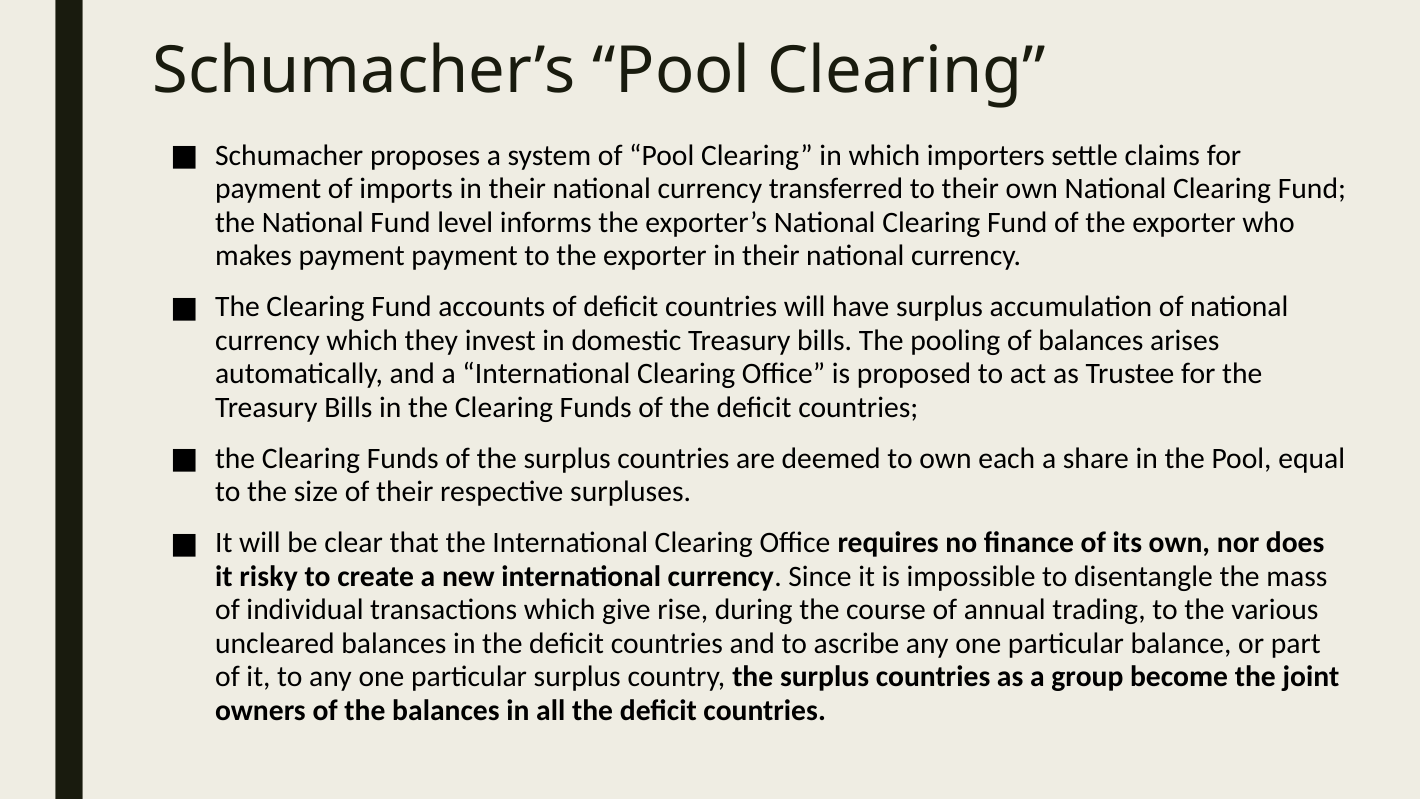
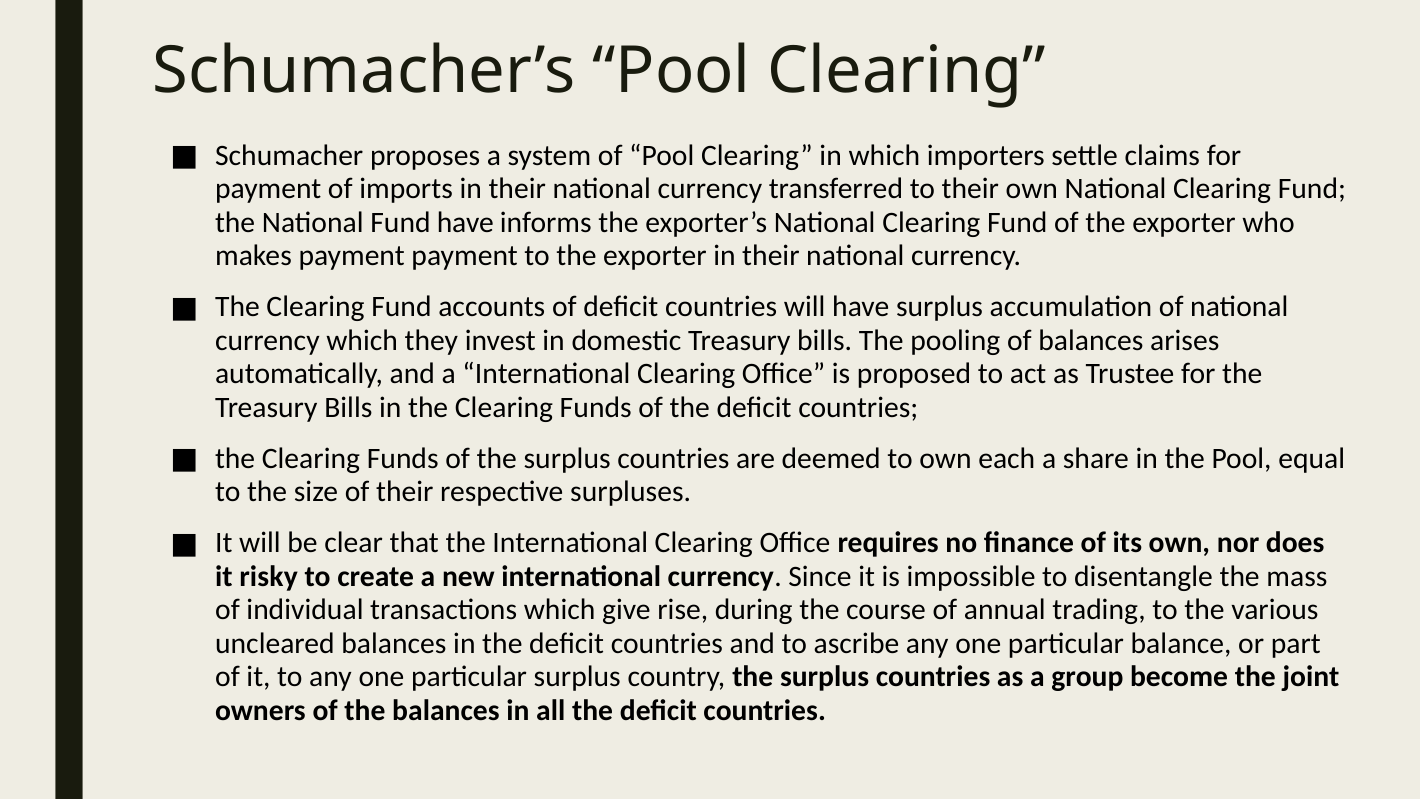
Fund level: level -> have (465, 222)
